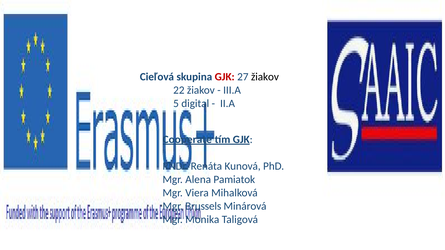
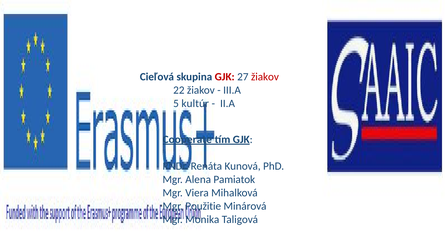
žiakov colour: black -> red (265, 77)
digital: digital -> kultúr (195, 104)
Brussels: Brussels -> Použitie (203, 206)
